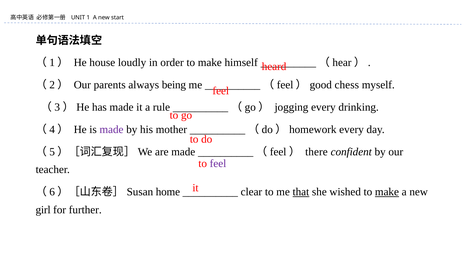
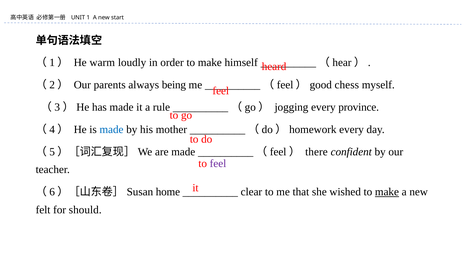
house: house -> warm (102, 63)
drinking: drinking -> province (359, 107)
made colour: purple -> blue (111, 130)
that underline: present -> none (301, 192)
girl: girl -> felt (43, 210)
further: further -> should (85, 210)
